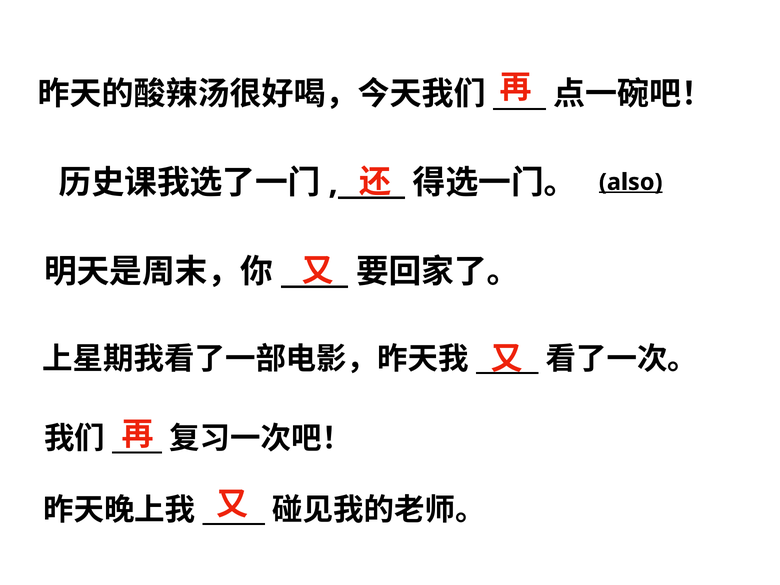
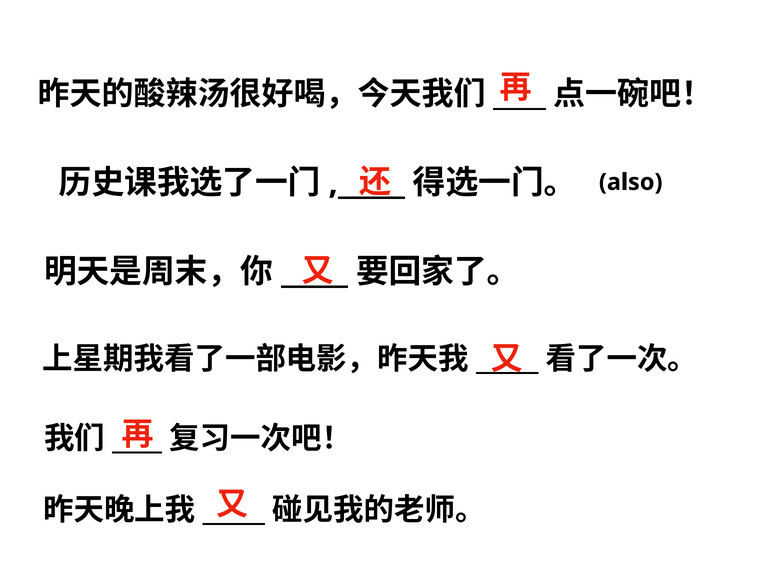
also underline: present -> none (631, 182)
